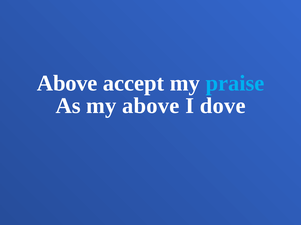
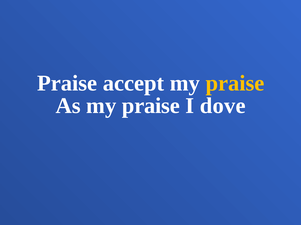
Above: Above -> Praise (67, 84)
praise colour: light blue -> yellow (235, 84)
As my above: above -> praise (151, 106)
